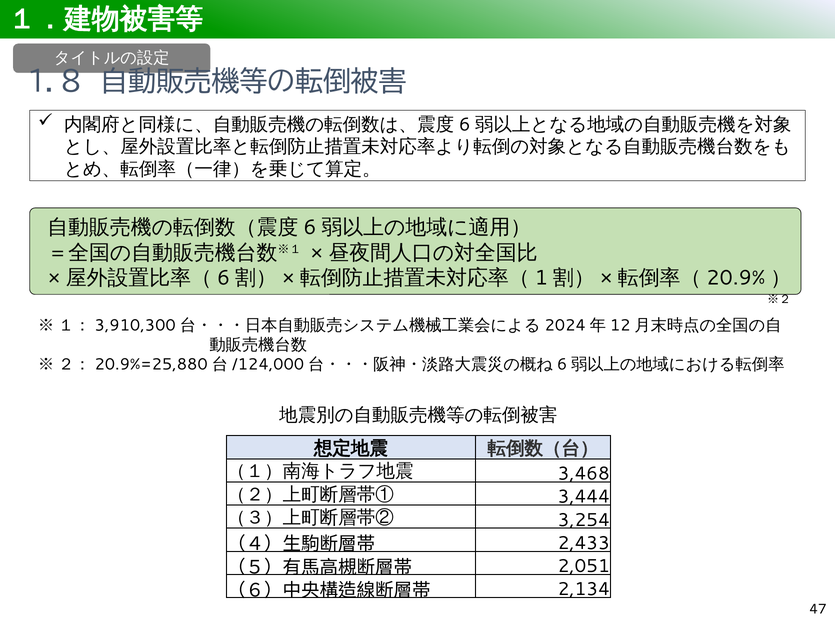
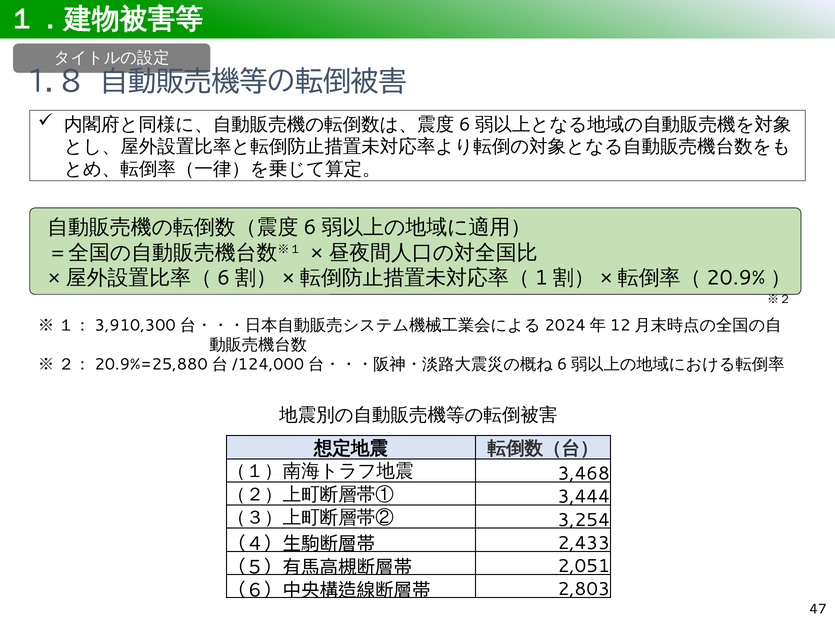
2,134: 2,134 -> 2,803 (584, 590)
